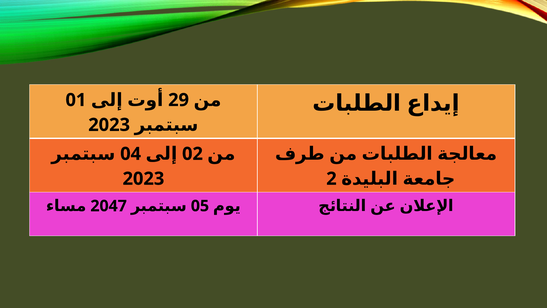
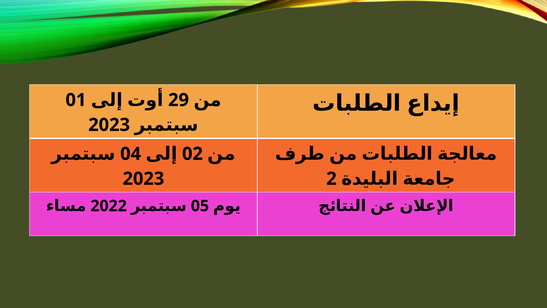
2047: 2047 -> 2022 (109, 206)
